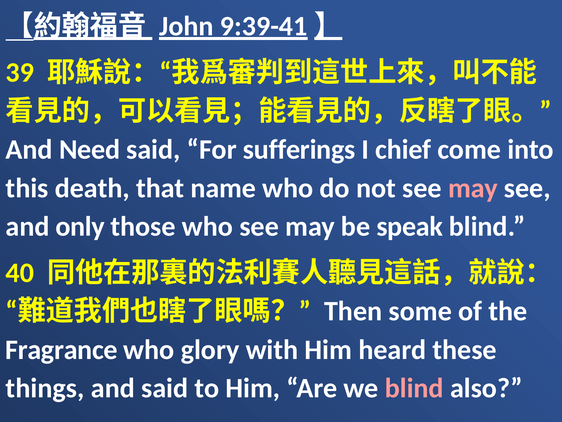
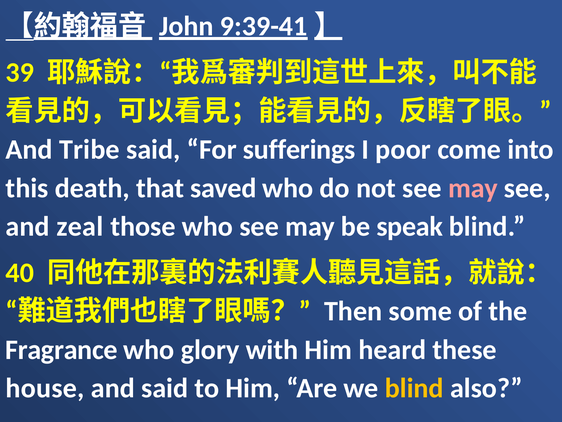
Need: Need -> Tribe (89, 149)
chief: chief -> poor (403, 149)
name: name -> saved (223, 188)
only: only -> zeal (80, 226)
things: things -> house (45, 388)
blind colour: pink -> yellow (414, 388)
